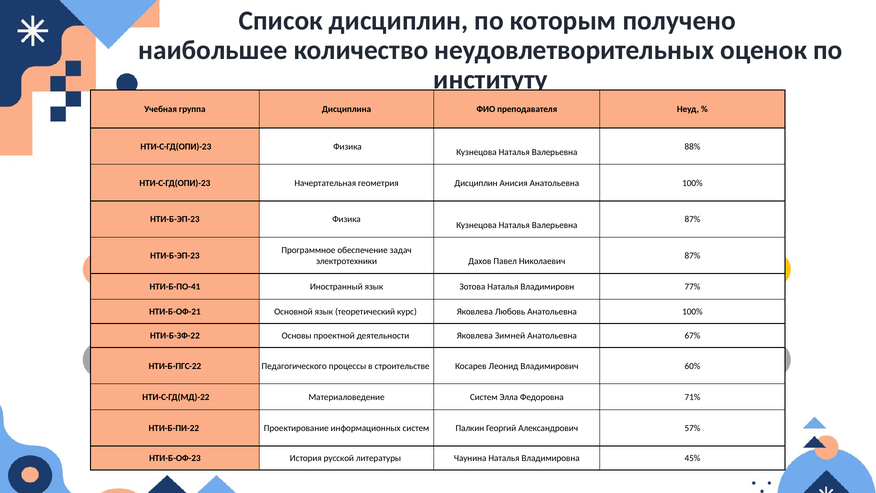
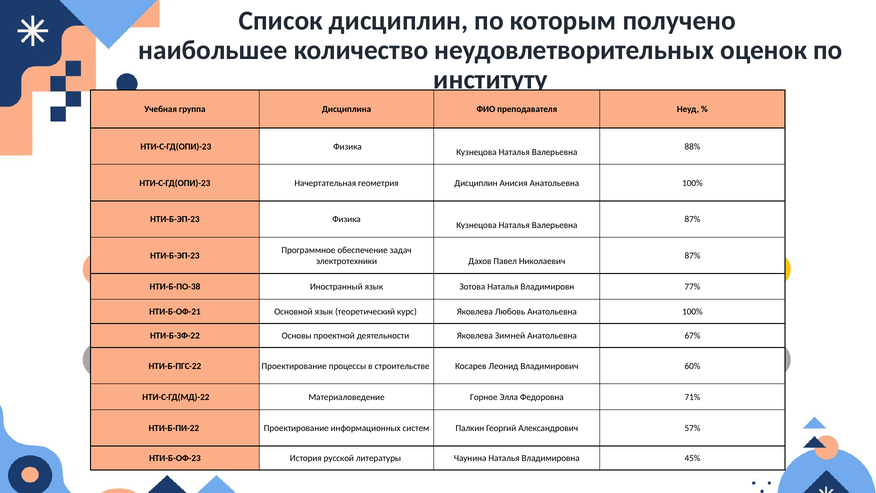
НТИ-Б-ПО-41: НТИ-Б-ПО-41 -> НТИ-Б-ПО-38 (175, 287)
НТИ-Б-ПГС-22 Педагогического: Педагогического -> Проектирование (294, 366)
Материаловедение Систем: Систем -> Горное (484, 397)
